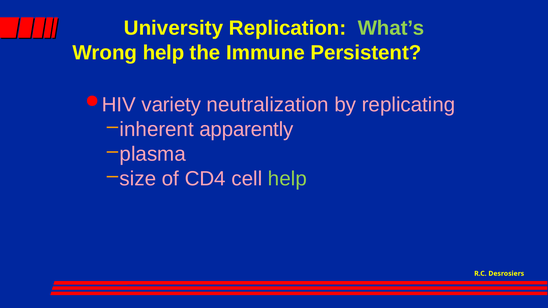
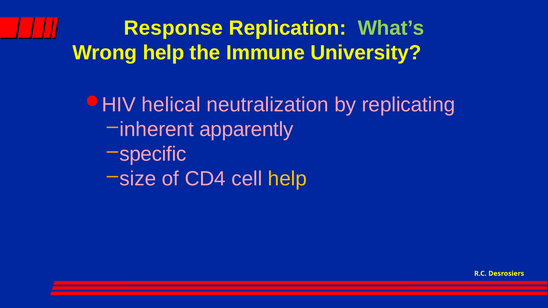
University: University -> Response (173, 28)
Persistent: Persistent -> University (366, 53)
variety: variety -> helical (171, 105)
plasma: plasma -> specific (153, 154)
help colour: light green -> yellow (287, 179)
